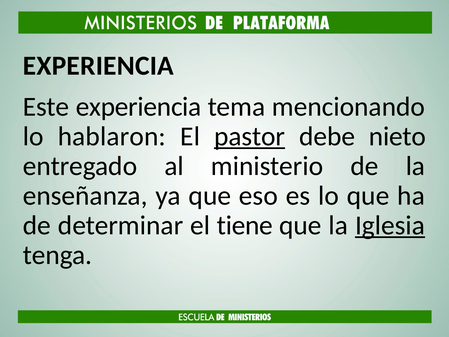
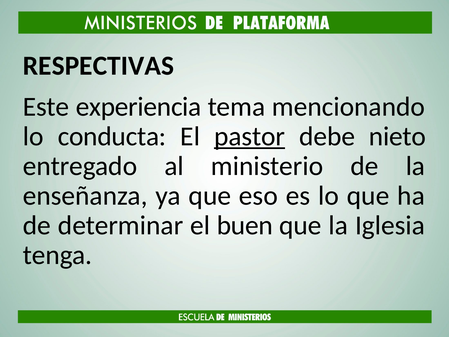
EXPERIENCIA: EXPERIENCIA -> RESPECTIVAS (98, 66)
hablaron: hablaron -> conducta (112, 136)
tiene: tiene -> buen (245, 225)
Iglesia underline: present -> none (390, 225)
